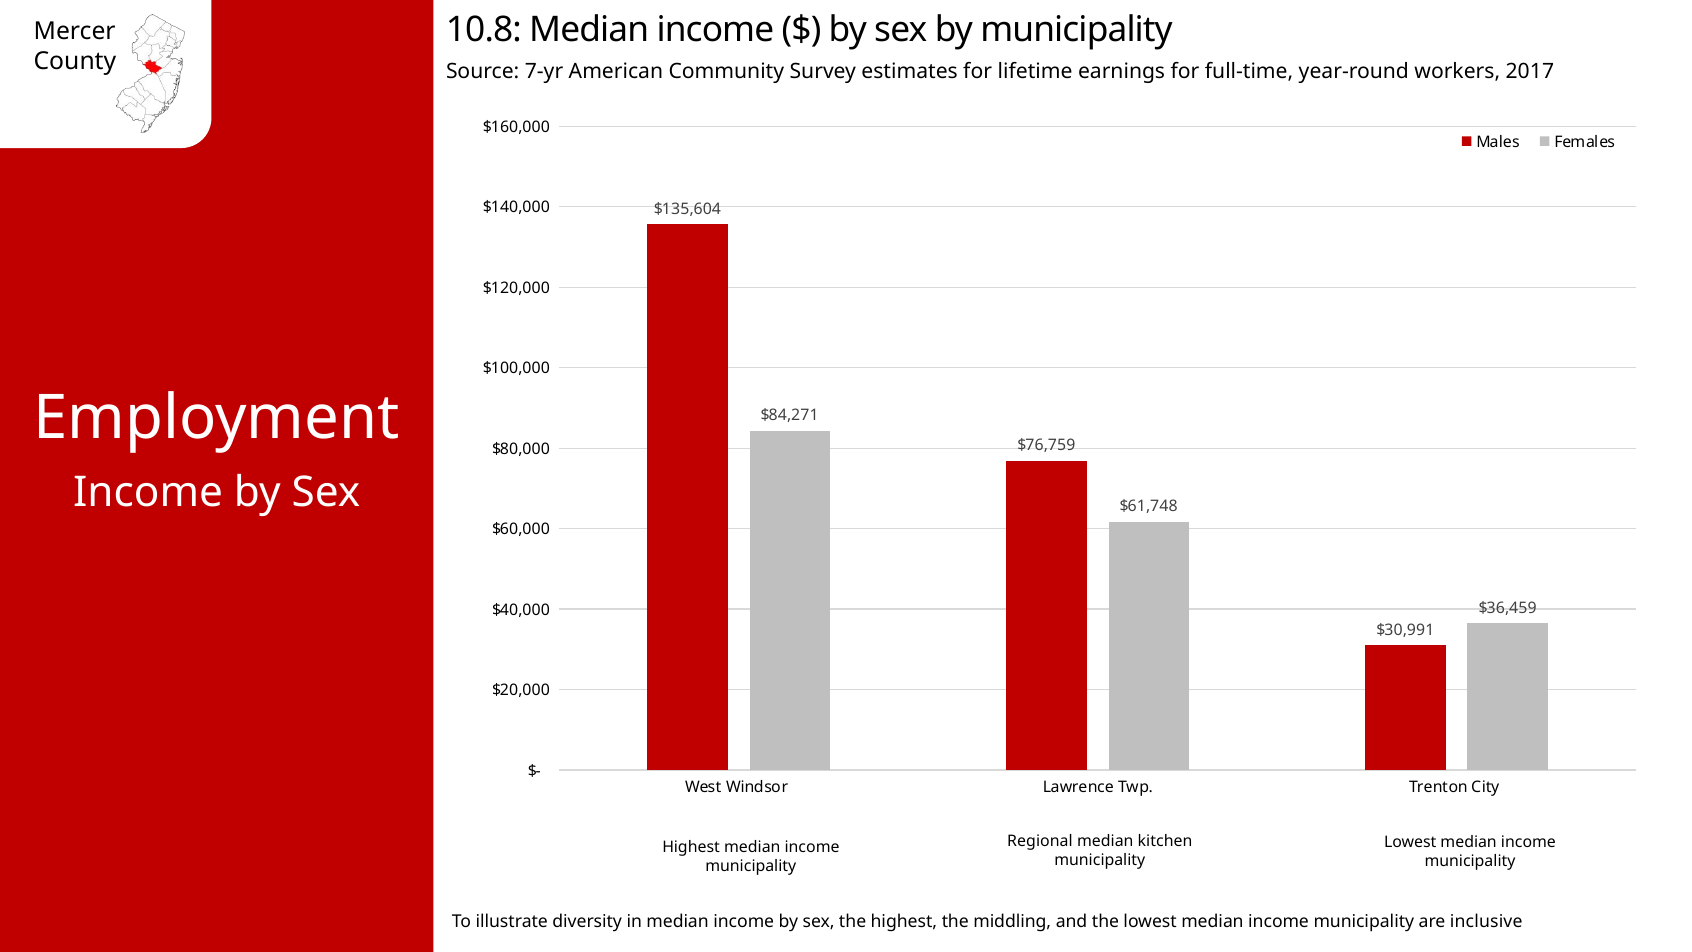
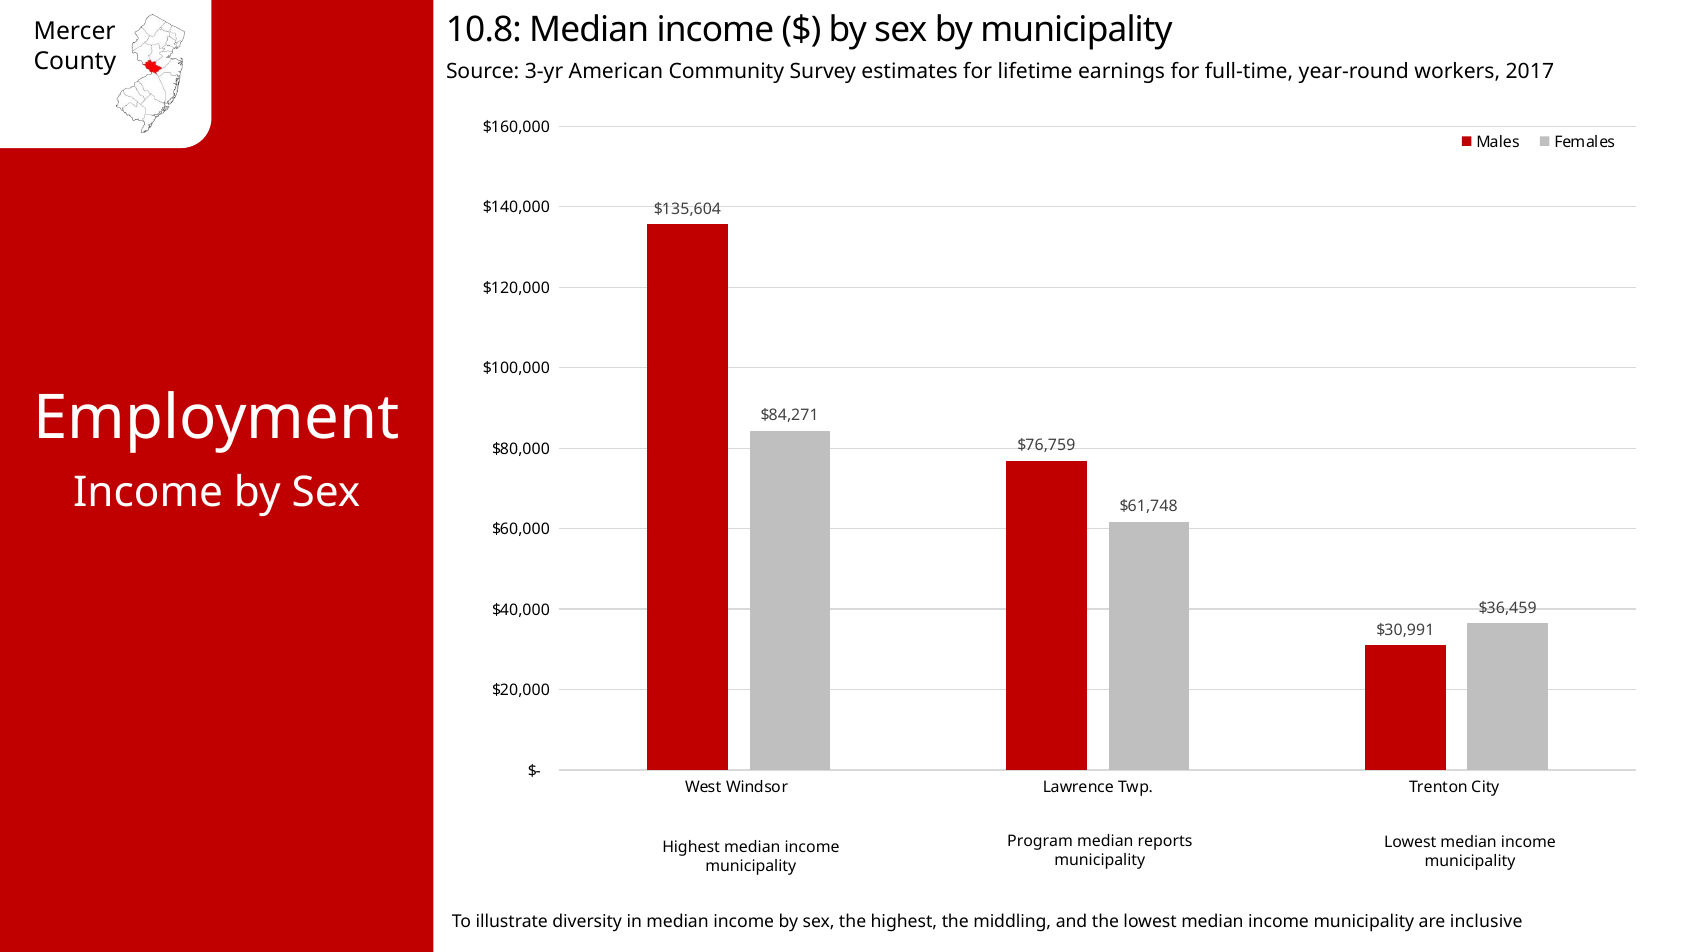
7-yr: 7-yr -> 3-yr (544, 71)
Regional: Regional -> Program (1040, 841)
kitchen: kitchen -> reports (1165, 841)
